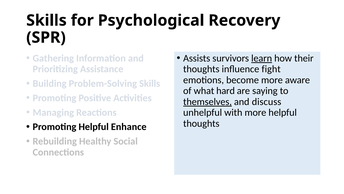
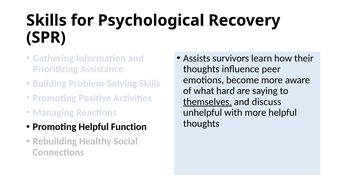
learn underline: present -> none (262, 58)
fight: fight -> peer (271, 69)
Enhance: Enhance -> Function (129, 127)
